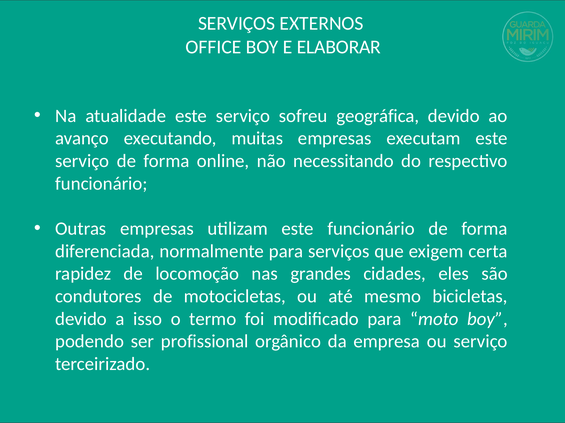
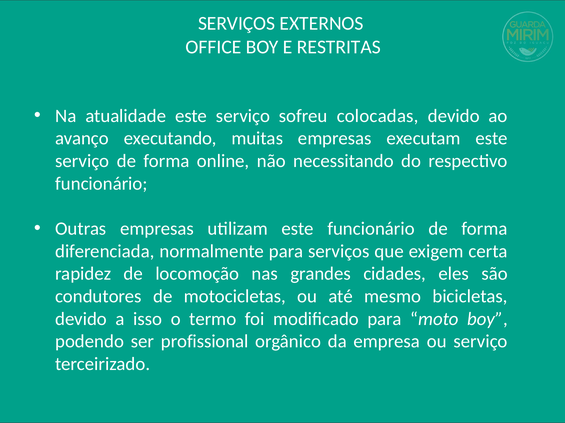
ELABORAR: ELABORAR -> RESTRITAS (339, 47)
geográfica: geográfica -> colocadas (378, 116)
